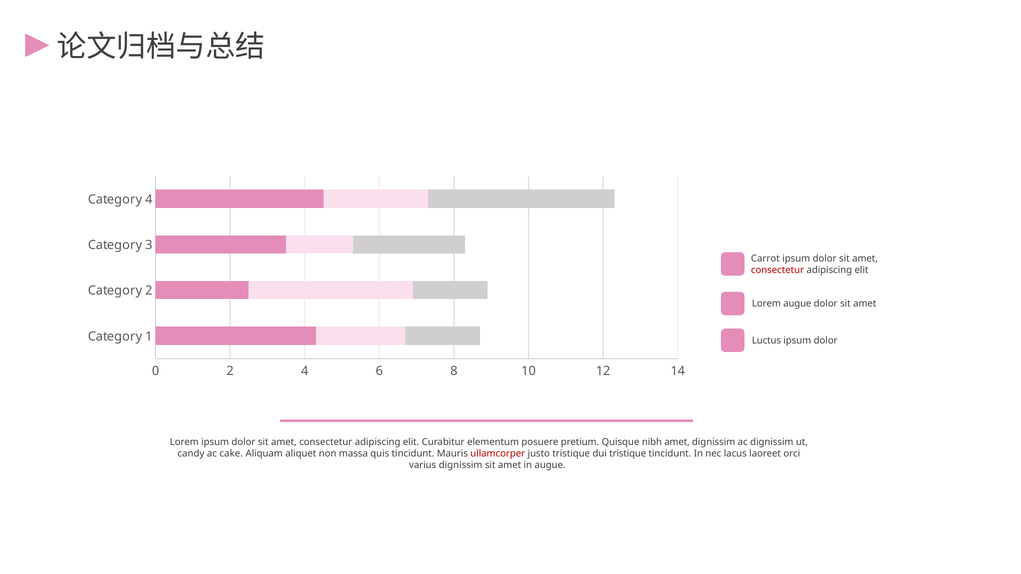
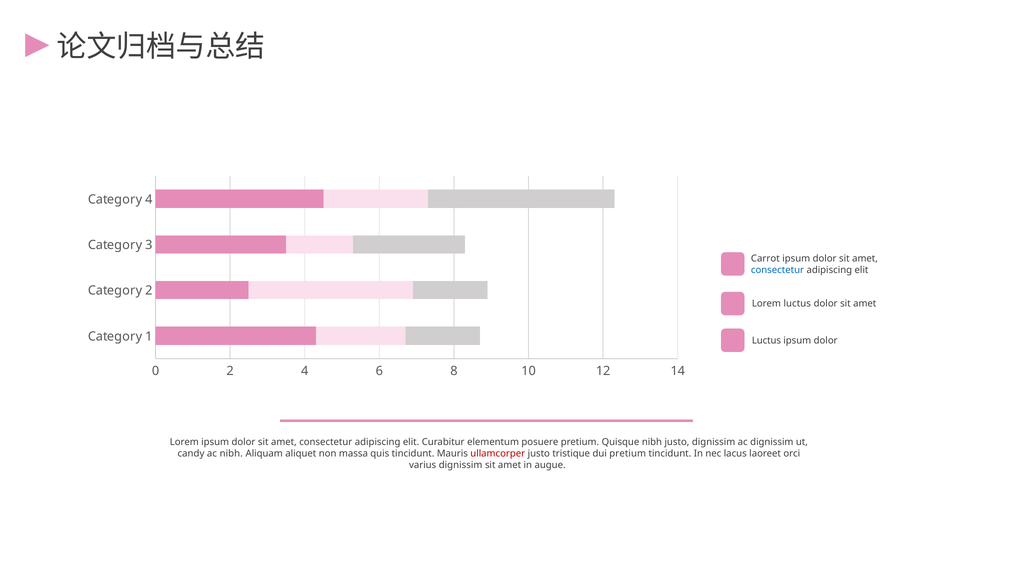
consectetur colour: red -> blue (777, 270)
Lorem augue: augue -> luctus (797, 304)
nibh amet: amet -> justo (677, 442)
ac cake: cake -> nibh (231, 454)
dui tristique: tristique -> pretium (628, 454)
